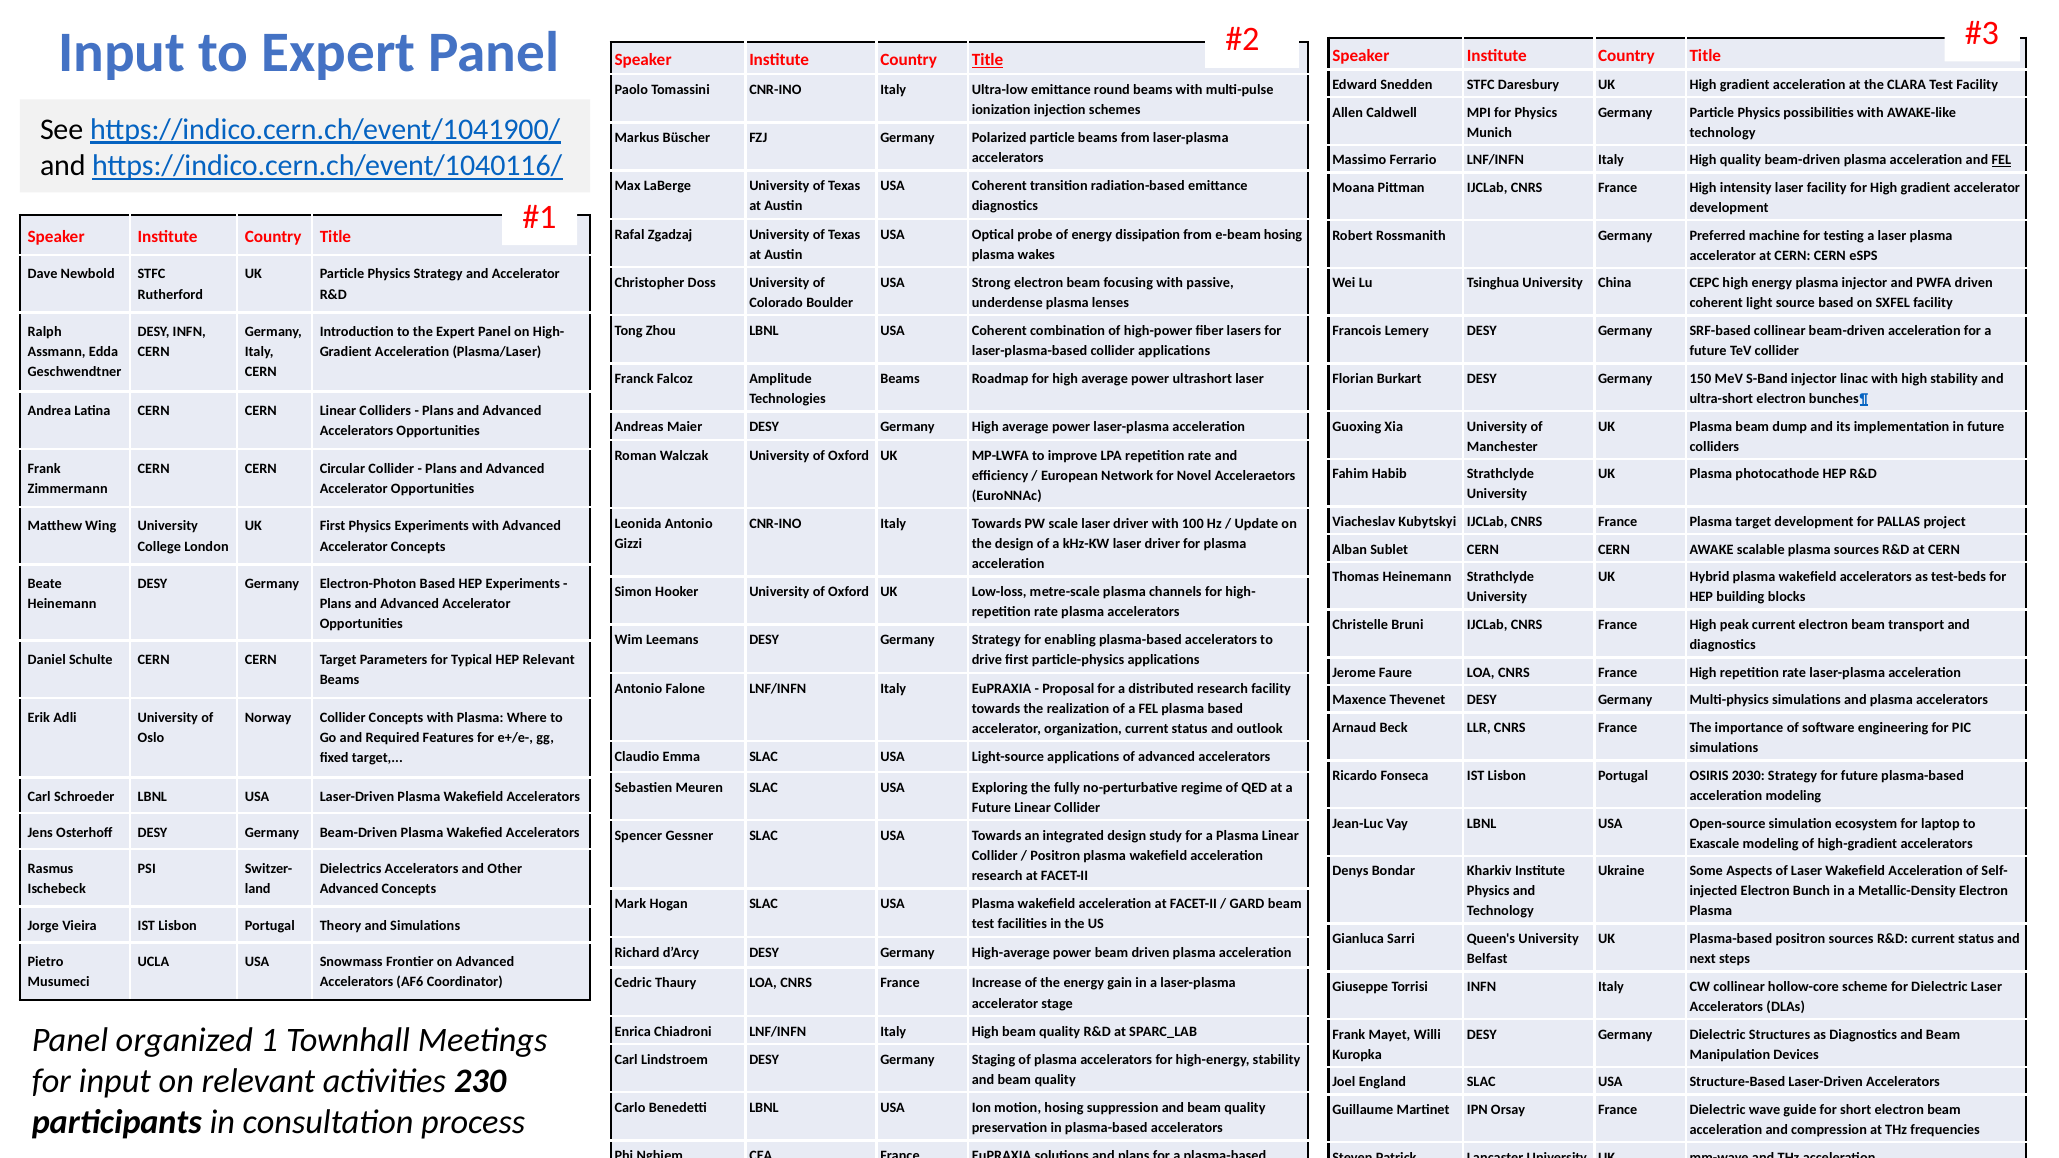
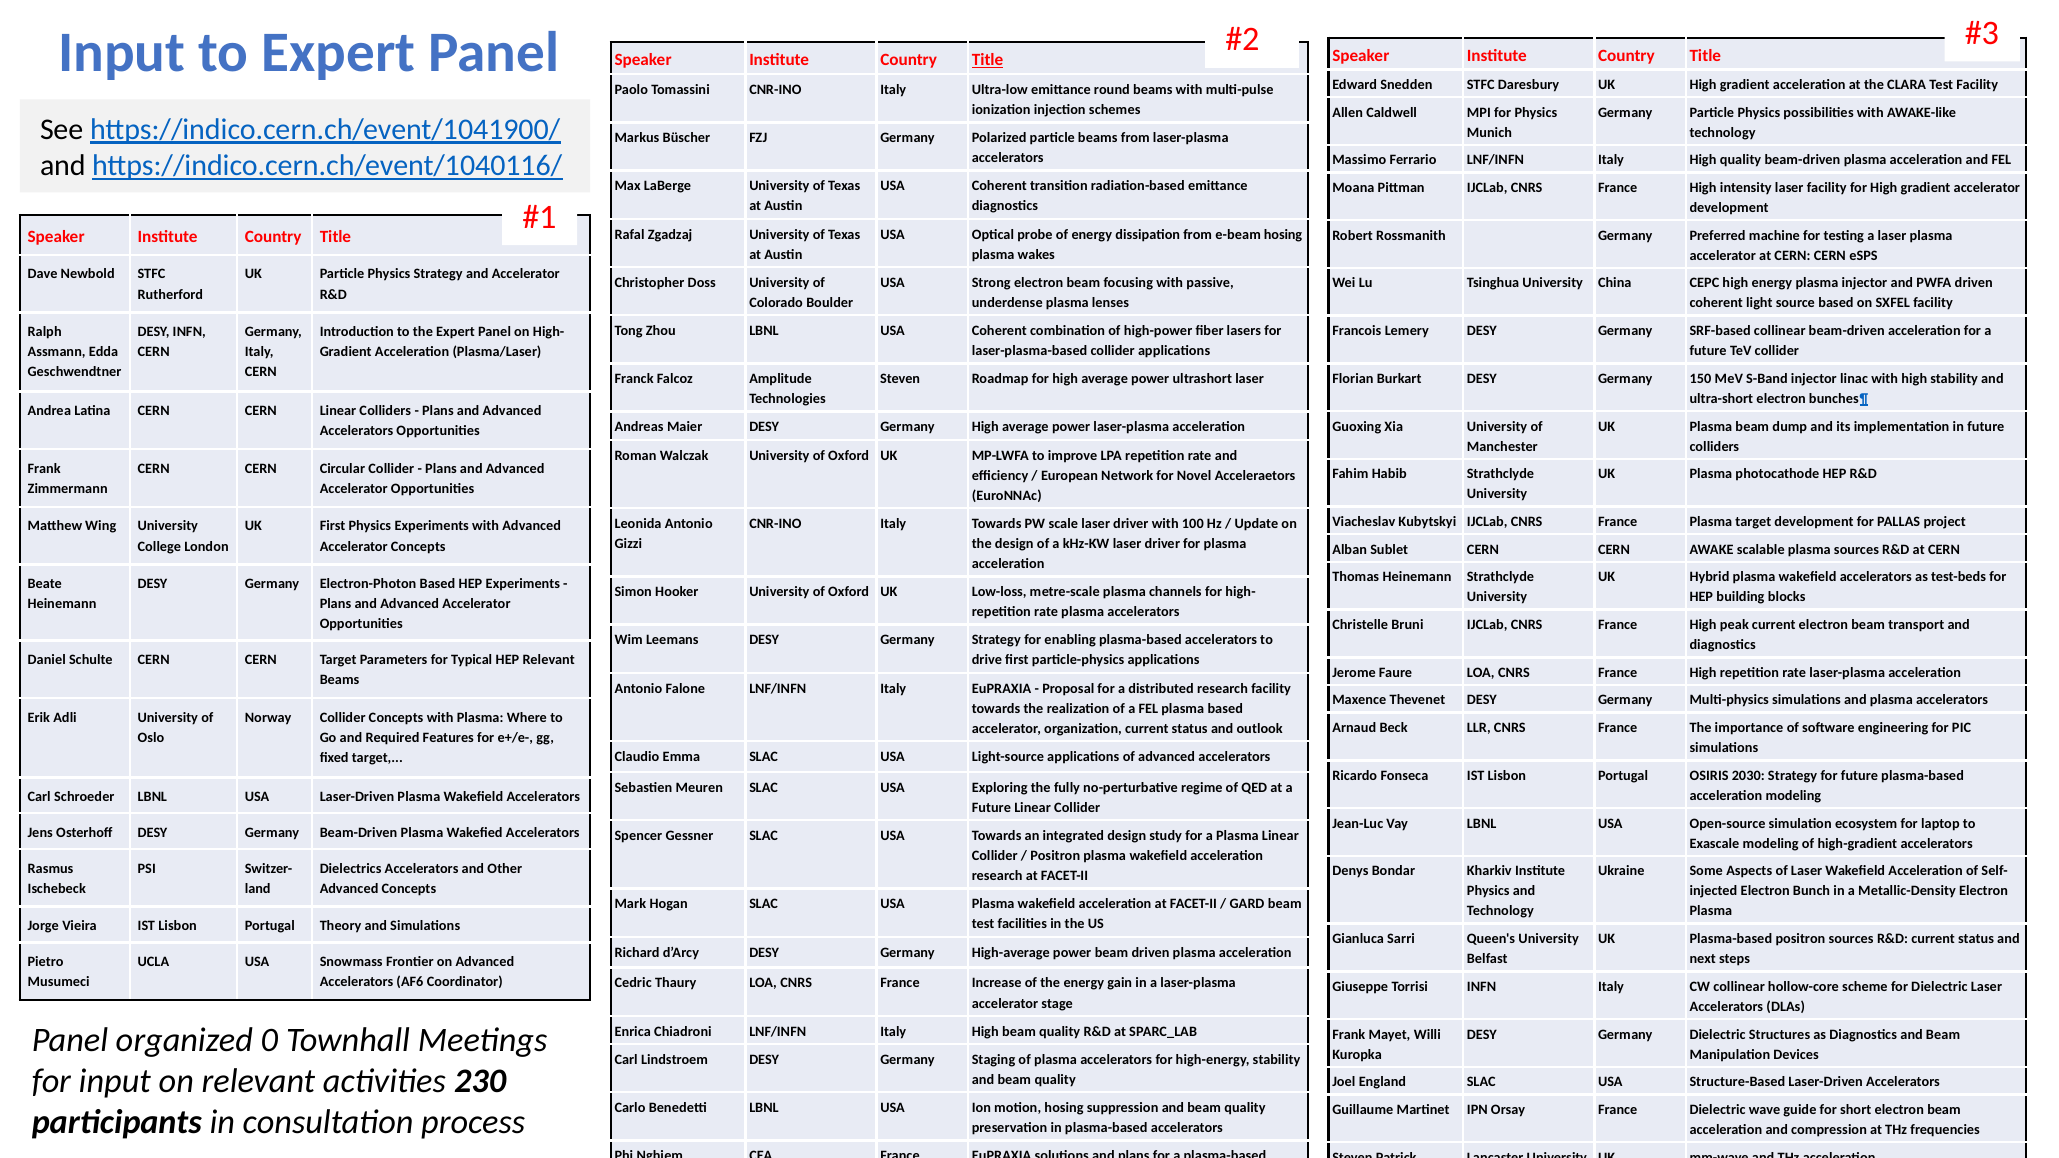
FEL underline: present -> none (2001, 160)
Beams: Beams -> Steven (900, 379)
1: 1 -> 0 (269, 1040)
